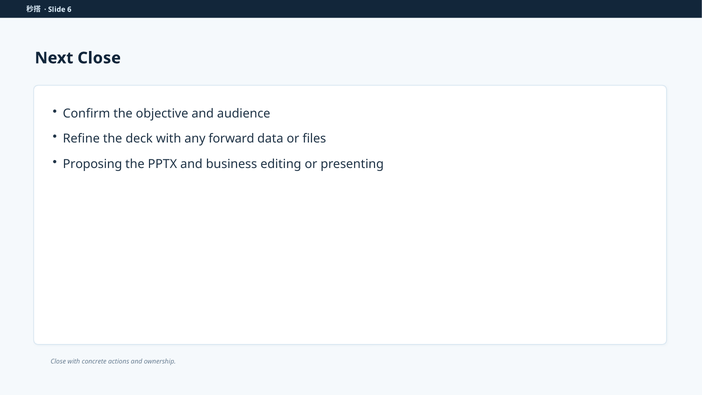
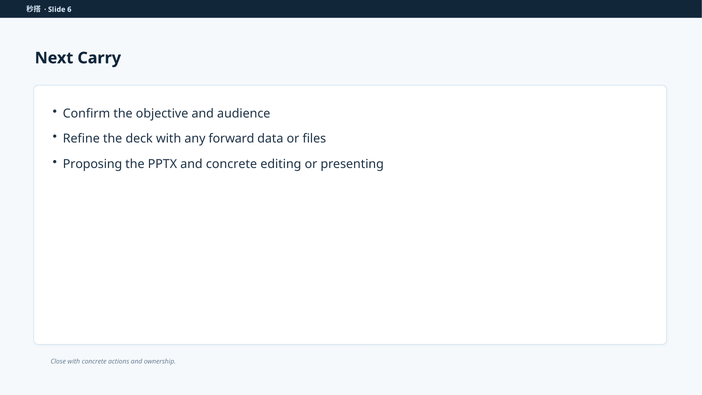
Next Close: Close -> Carry (99, 58)
and business: business -> concrete (232, 164)
